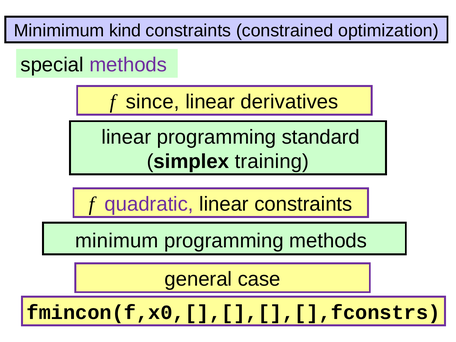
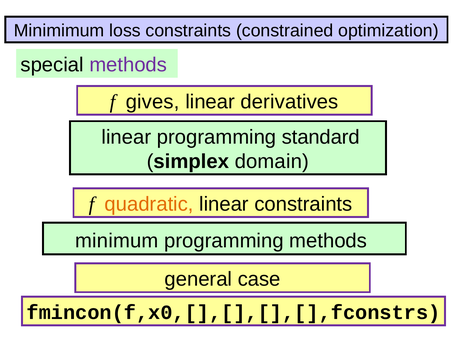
kind: kind -> loss (125, 31)
since: since -> gives (153, 102)
training: training -> domain (272, 161)
quadratic colour: purple -> orange (149, 204)
